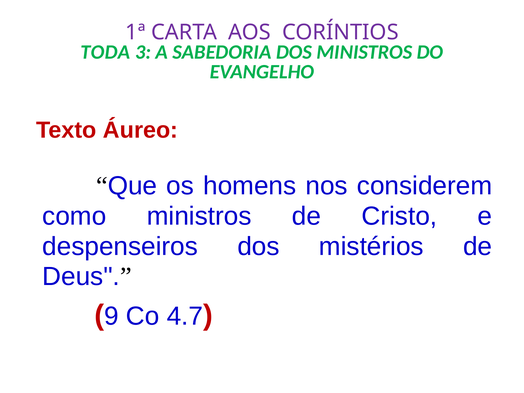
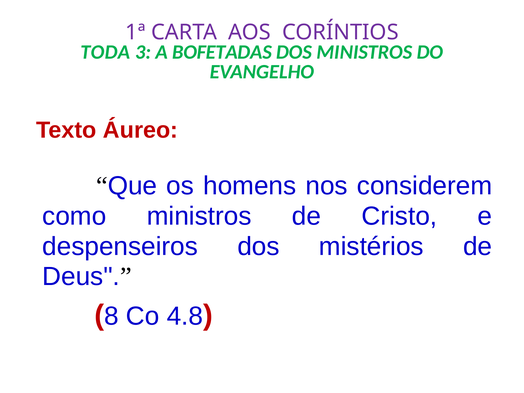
SABEDORIA: SABEDORIA -> BOFETADAS (222, 52)
9: 9 -> 8 (111, 316)
4.7: 4.7 -> 4.8 (185, 316)
